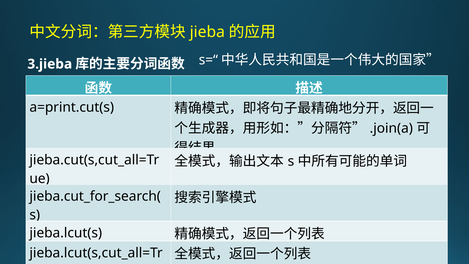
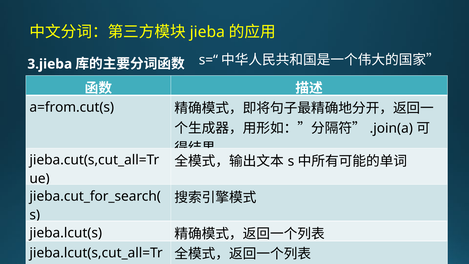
a=print.cut(s: a=print.cut(s -> a=from.cut(s (72, 107)
